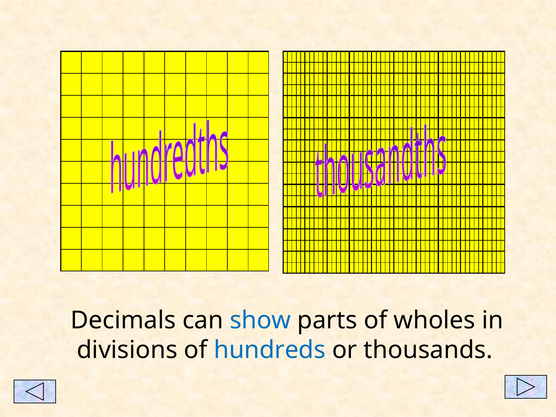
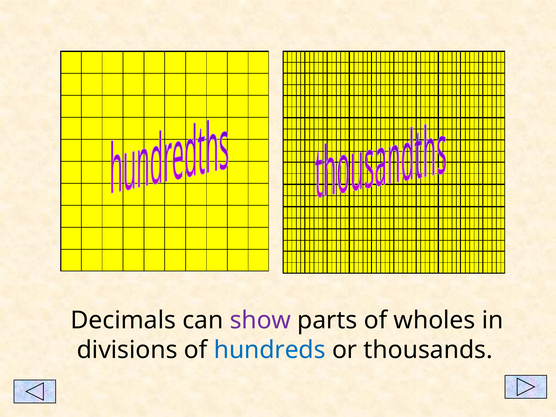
show colour: blue -> purple (260, 320)
